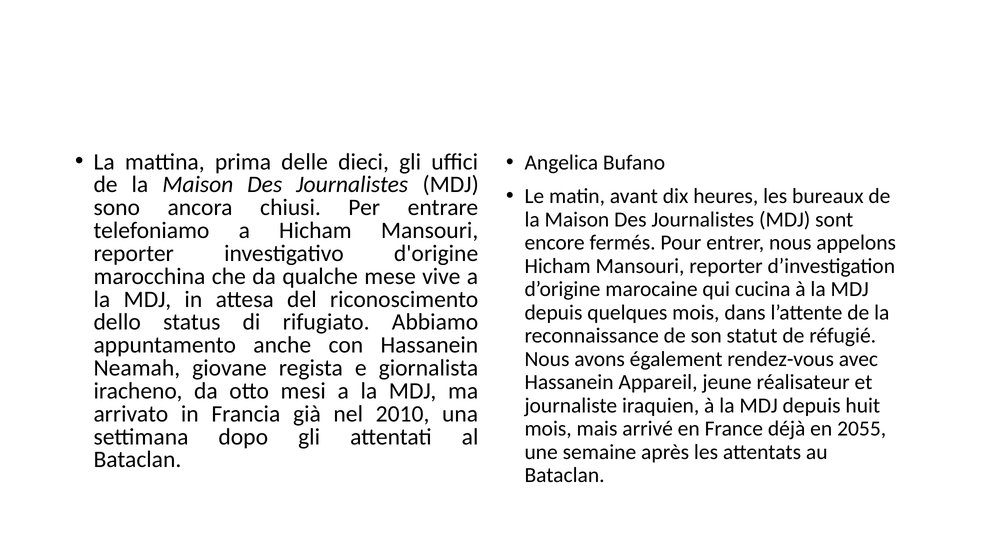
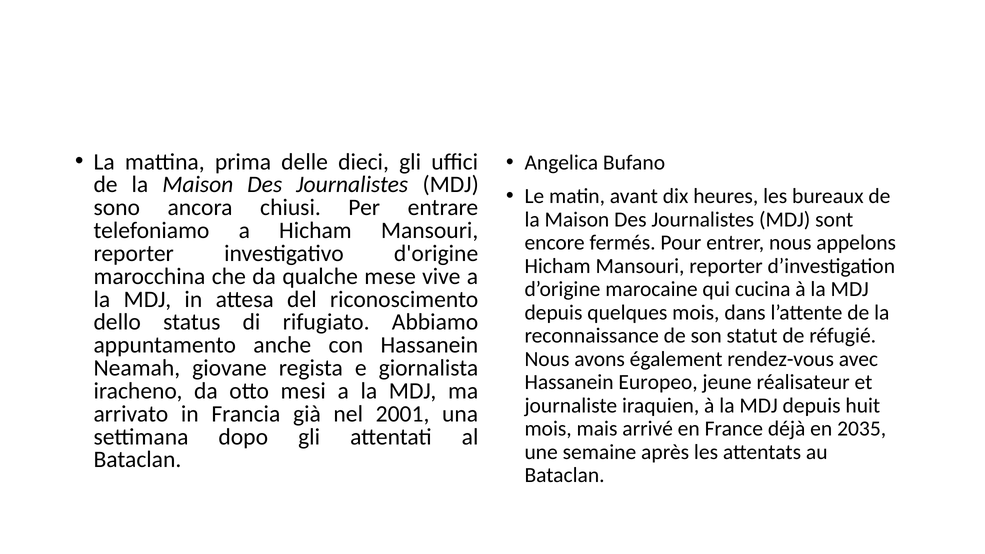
Appareil: Appareil -> Europeo (658, 382)
2010: 2010 -> 2001 (403, 414)
2055: 2055 -> 2035 (862, 429)
